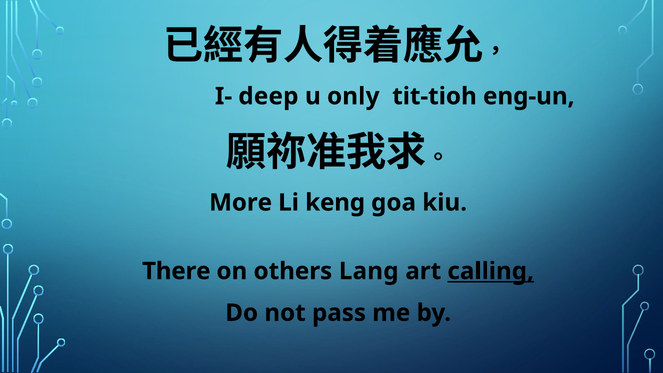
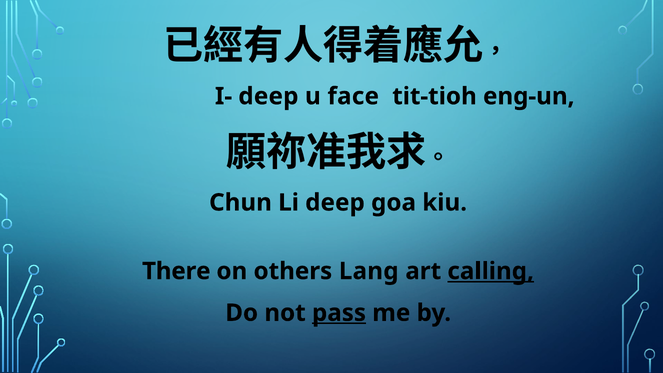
only: only -> face (353, 96)
More: More -> Chun (241, 203)
Li keng: keng -> deep (335, 203)
pass underline: none -> present (339, 313)
